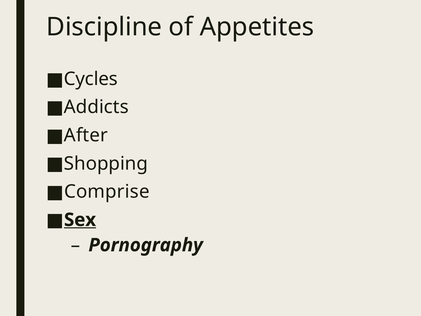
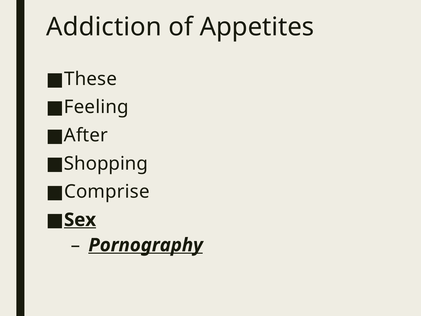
Discipline: Discipline -> Addiction (104, 27)
Cycles: Cycles -> These (91, 79)
Addicts: Addicts -> Feeling (96, 107)
Pornography underline: none -> present (146, 245)
